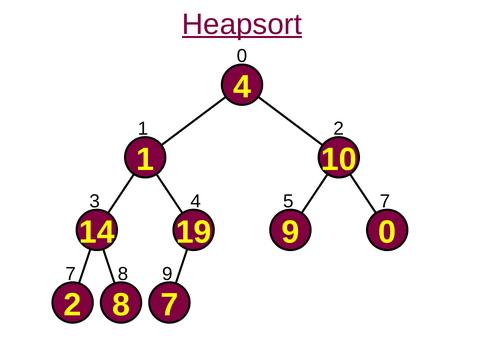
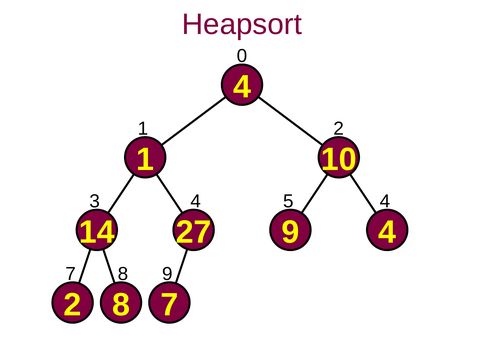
Heapsort underline: present -> none (242, 24)
5 7: 7 -> 4 (385, 201)
19: 19 -> 27 (194, 232)
9 0: 0 -> 4 (387, 232)
